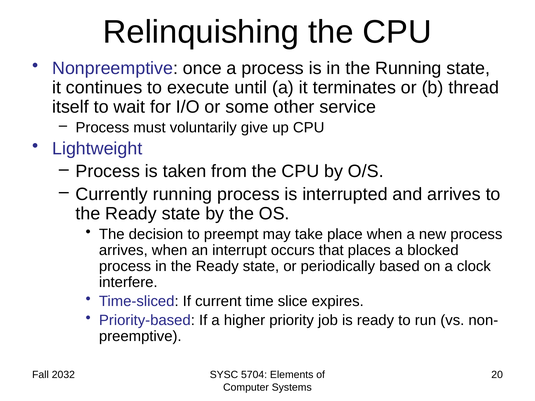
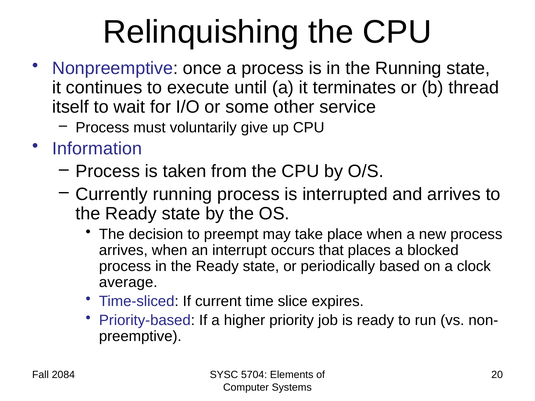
Lightweight: Lightweight -> Information (97, 149)
interfere: interfere -> average (128, 282)
2032: 2032 -> 2084 (63, 375)
